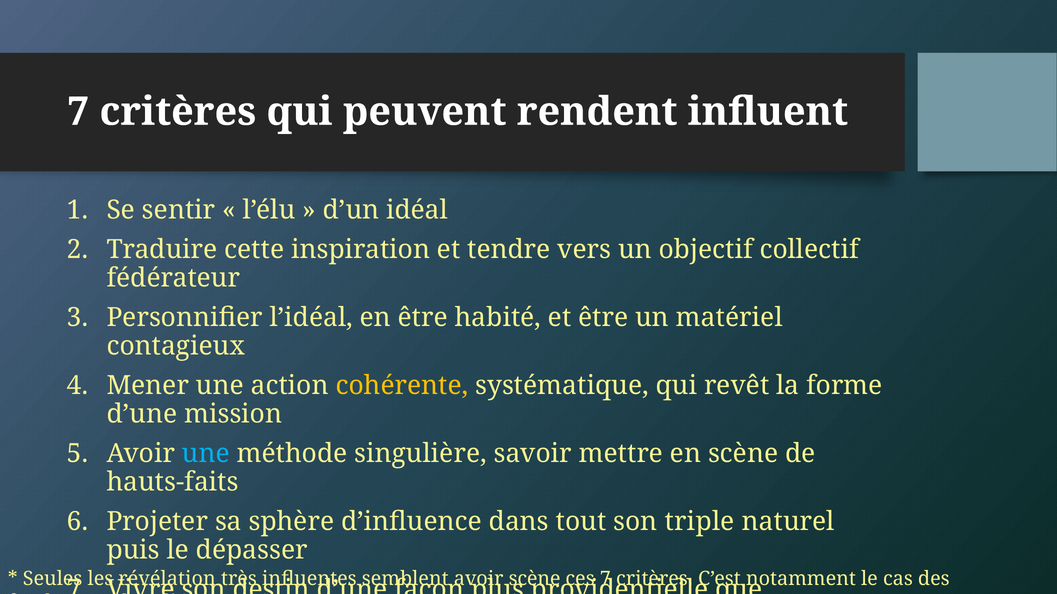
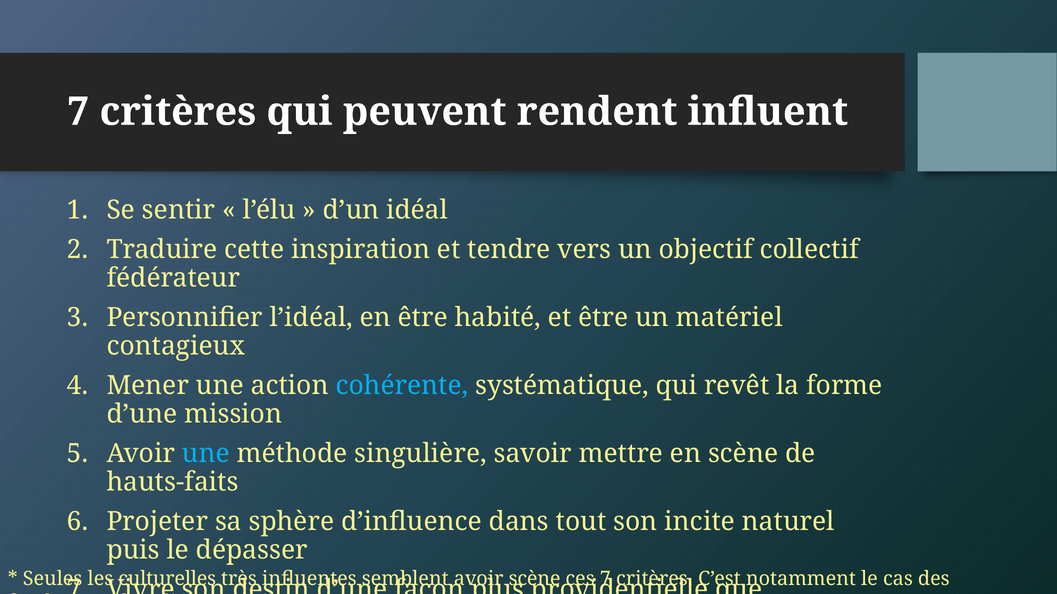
cohérente colour: yellow -> light blue (402, 386)
triple: triple -> incite (700, 522)
révélation: révélation -> culturelles (167, 579)
